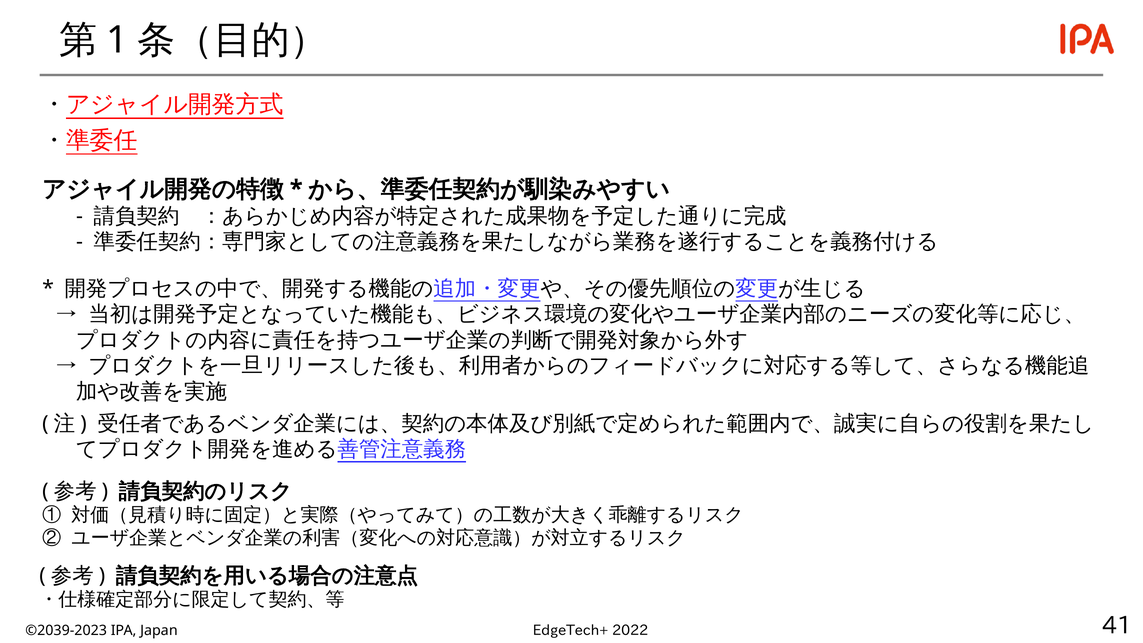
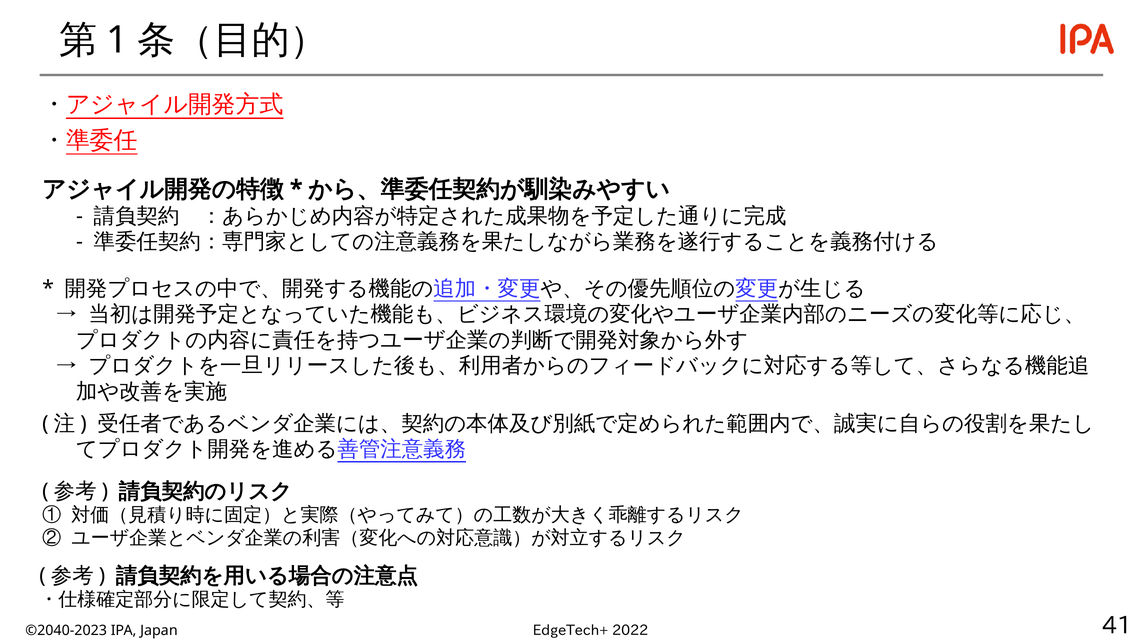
©2039-2023: ©2039-2023 -> ©2040-2023 (66, 630)
